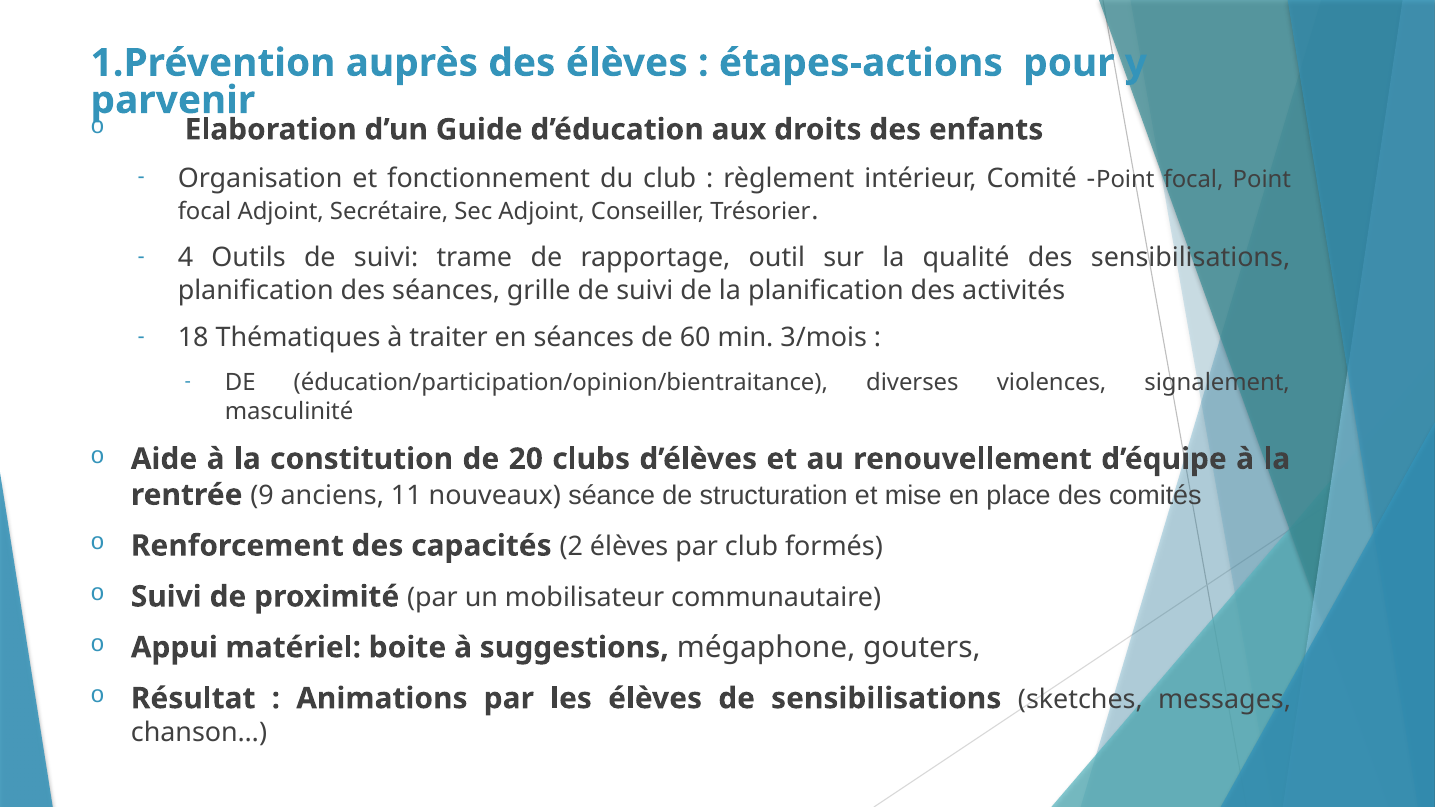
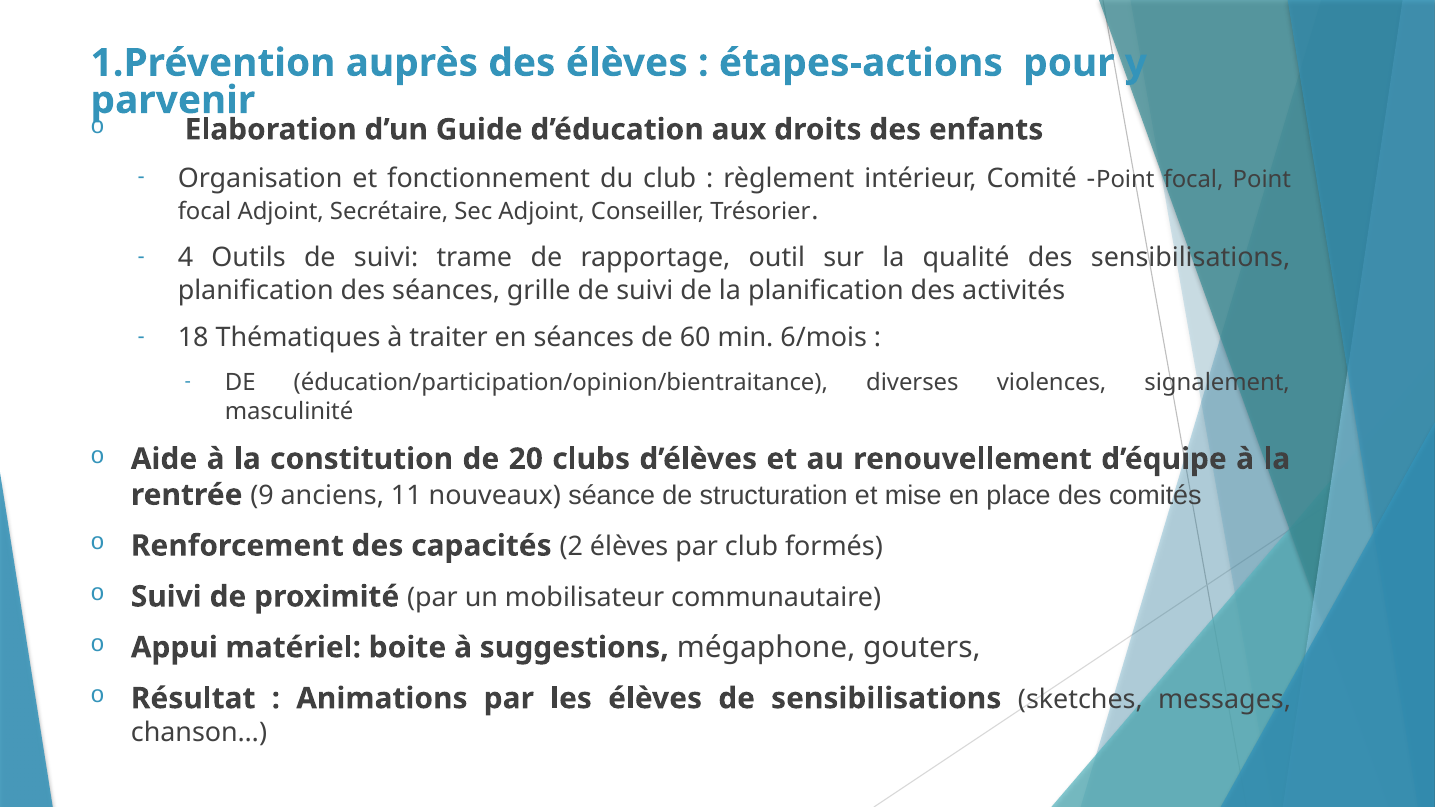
3/mois: 3/mois -> 6/mois (824, 338)
